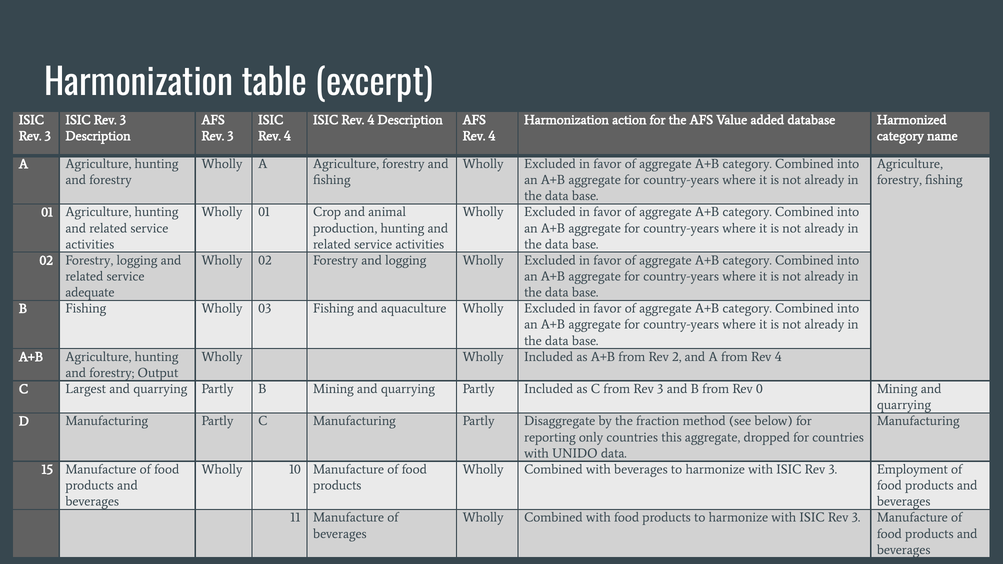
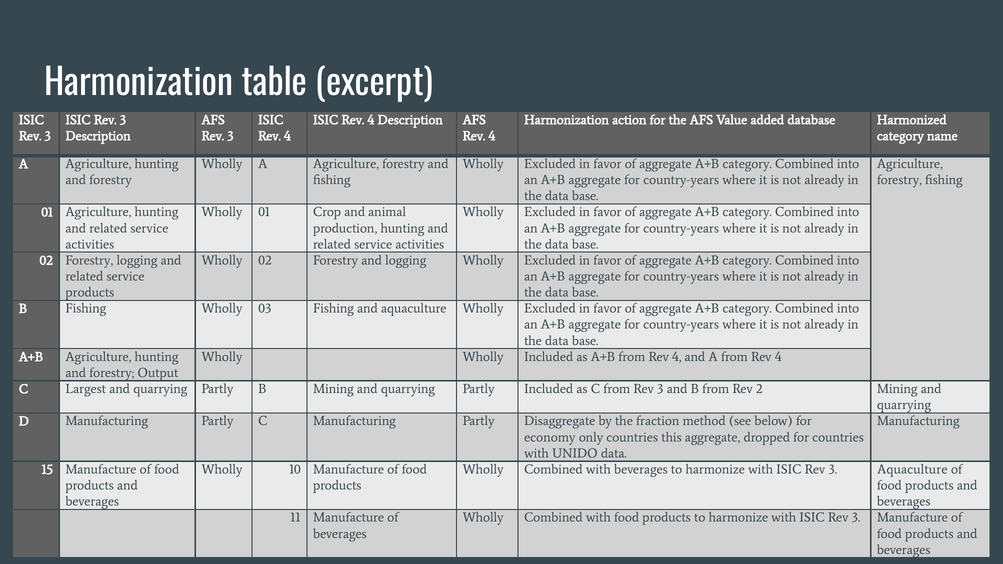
adequate: adequate -> products (90, 293)
A+B from Rev 2: 2 -> 4 (677, 357)
0: 0 -> 2 (759, 389)
reporting: reporting -> economy (550, 437)
3 Employment: Employment -> Aquaculture (912, 470)
